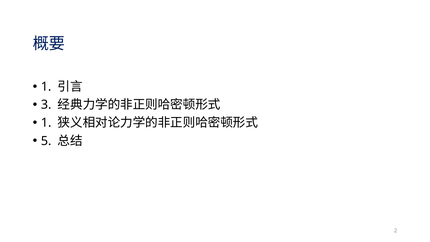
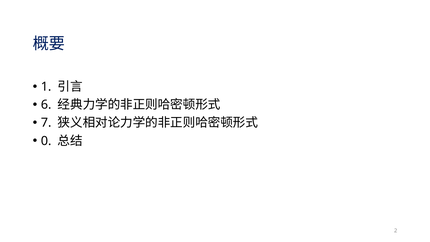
3: 3 -> 6 (46, 105)
1: 1 -> 7 (46, 123)
5: 5 -> 0 (46, 141)
